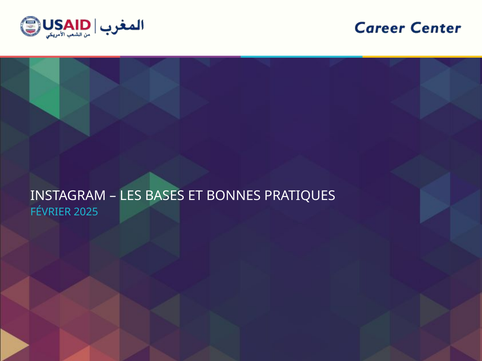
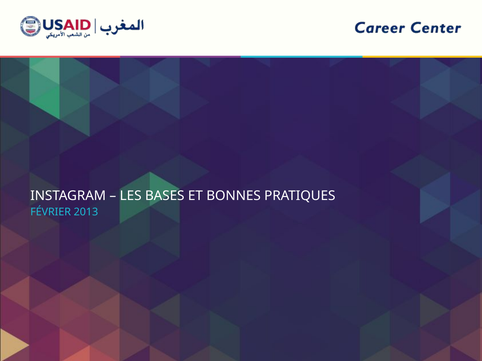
2025: 2025 -> 2013 (86, 212)
